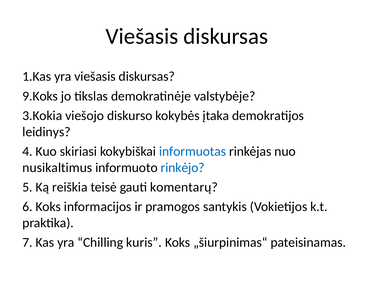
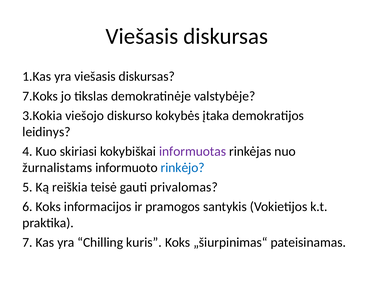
9.Koks: 9.Koks -> 7.Koks (40, 96)
informuotas colour: blue -> purple (193, 151)
nusikaltimus: nusikaltimus -> žurnalistams (57, 167)
komentarų: komentarų -> privalomas (184, 187)
